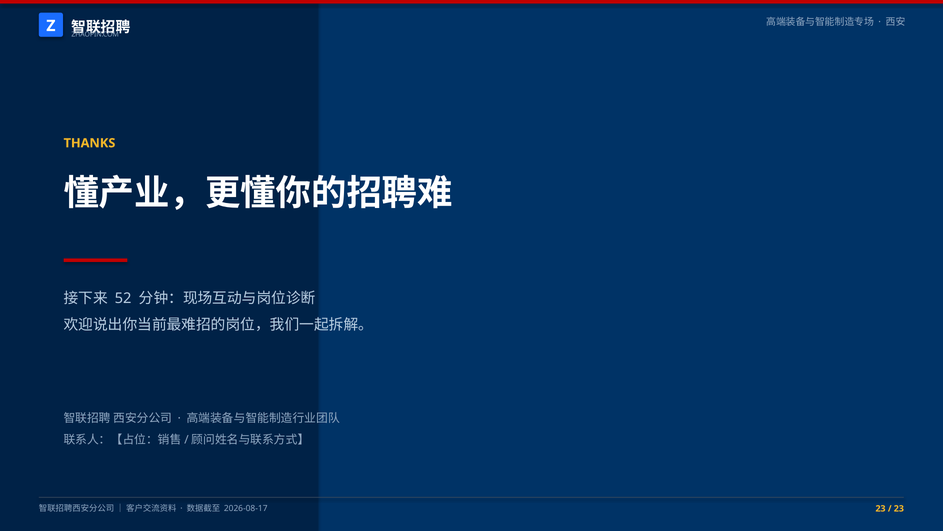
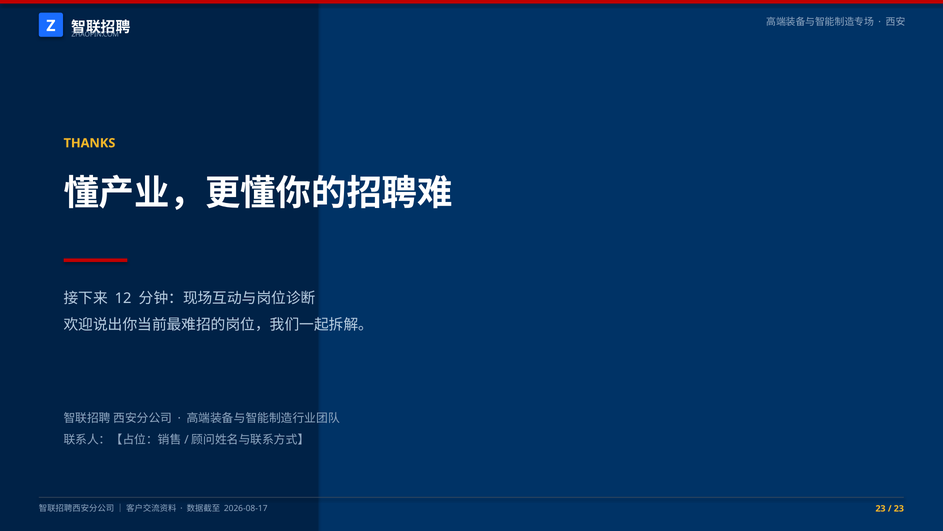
52: 52 -> 12 (123, 298)
